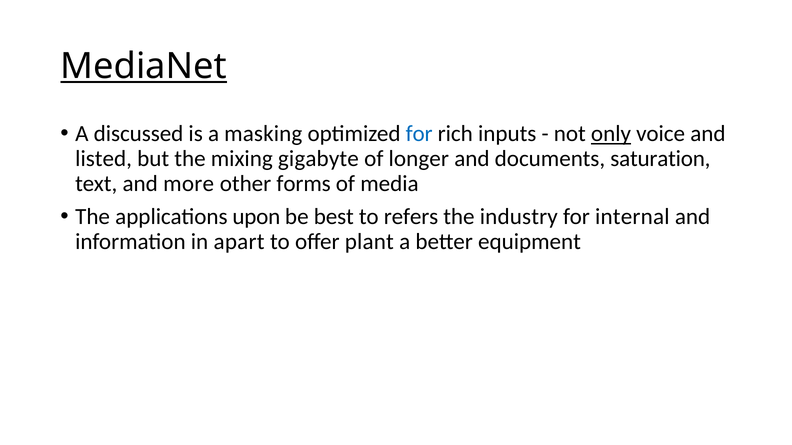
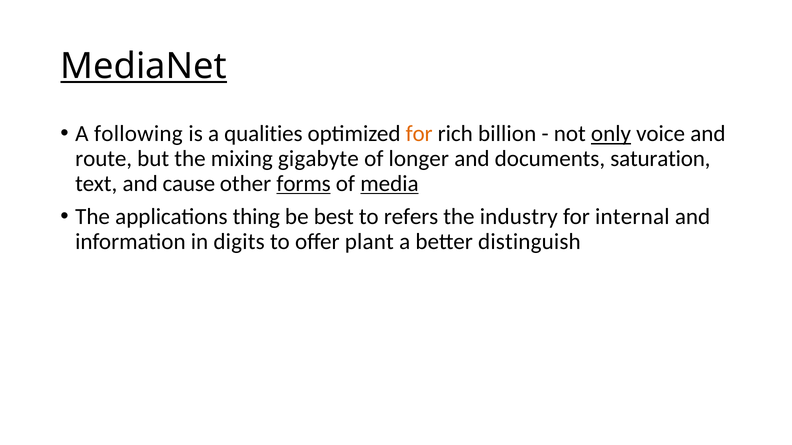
discussed: discussed -> following (138, 134)
masking: masking -> qualities (263, 134)
for colour: blue -> orange (419, 134)
inputs: inputs -> billion (507, 134)
listed: listed -> route (104, 159)
more: more -> cause (189, 184)
forms underline: none -> present (304, 184)
media underline: none -> present (389, 184)
upon: upon -> thing (256, 217)
apart: apart -> digits (239, 242)
equipment: equipment -> distinguish (529, 242)
